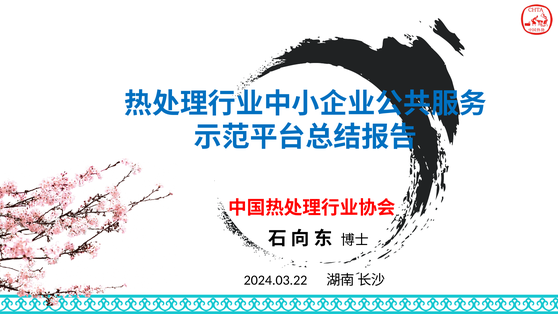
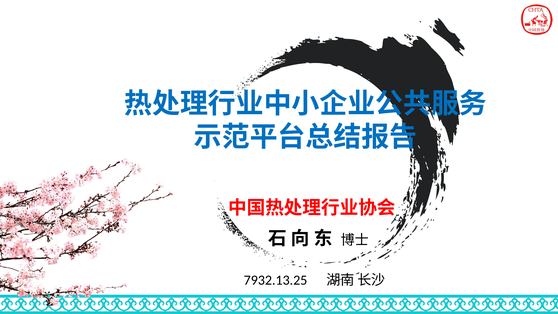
2024.03.22: 2024.03.22 -> 7932.13.25 (276, 280)
